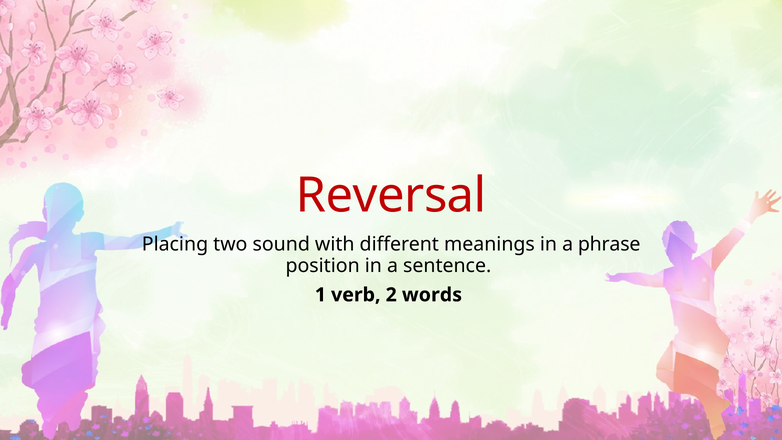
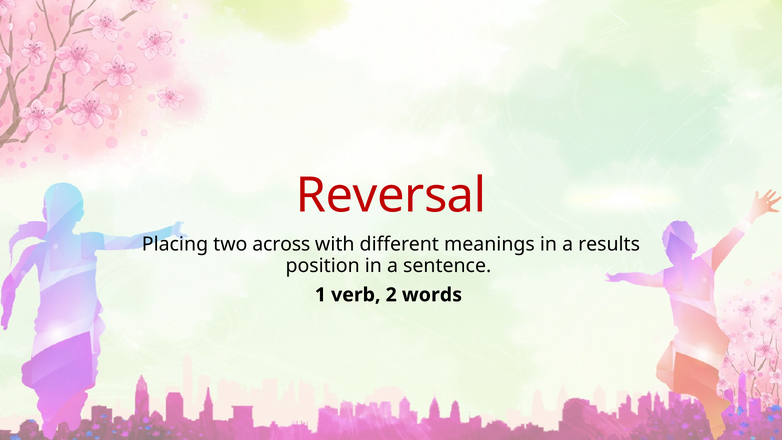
sound: sound -> across (281, 244)
phrase: phrase -> results (609, 244)
